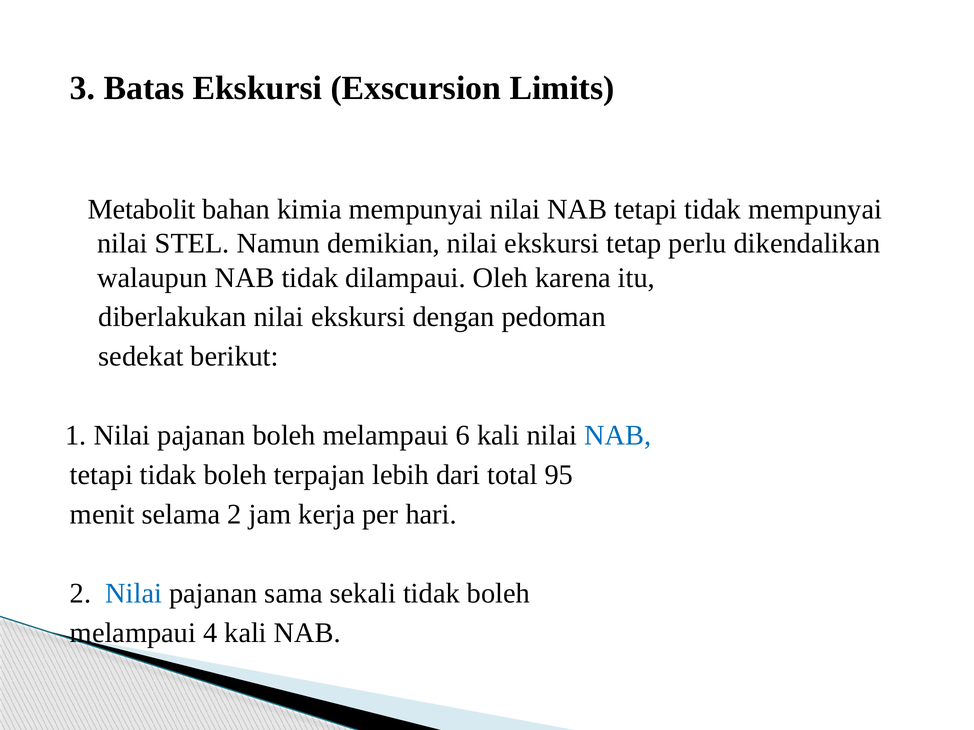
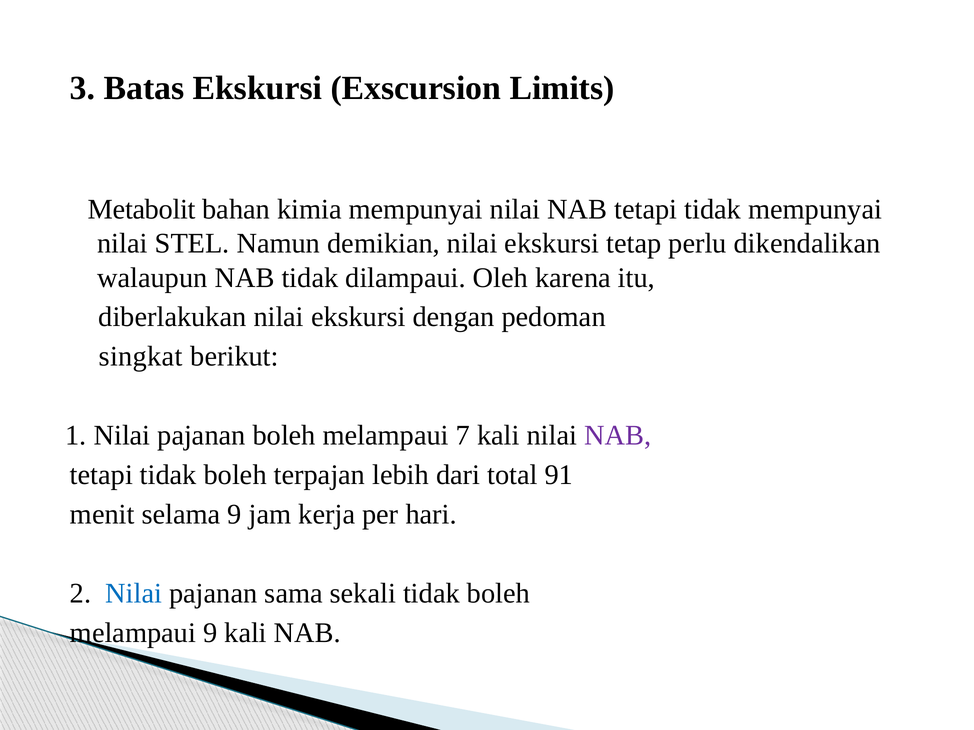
sedekat: sedekat -> singkat (141, 357)
6: 6 -> 7 (463, 436)
NAB colour: blue -> purple (618, 436)
95: 95 -> 91 (559, 475)
selama 2: 2 -> 9 (235, 515)
melampaui 4: 4 -> 9 (210, 633)
